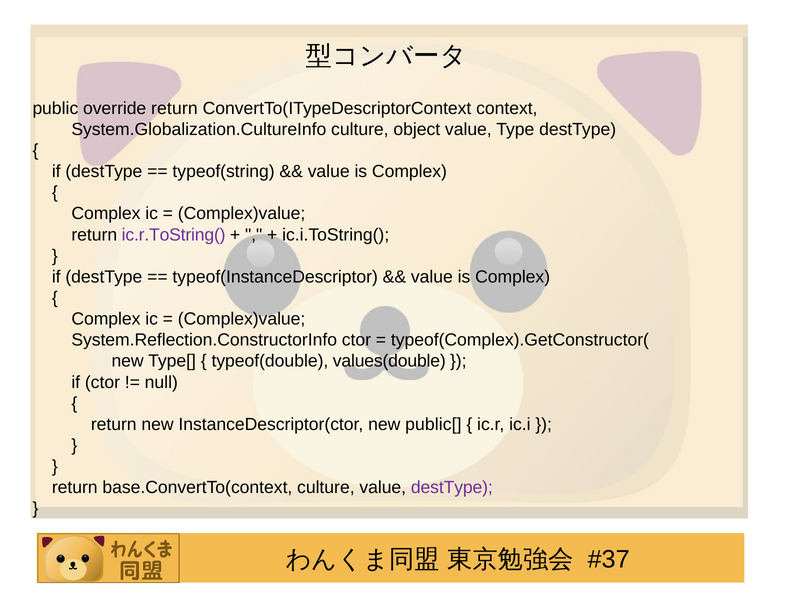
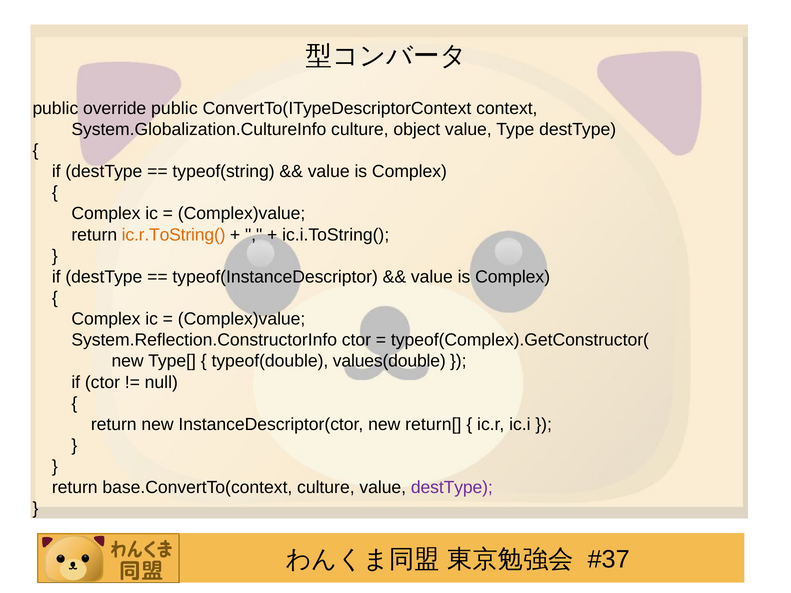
override return: return -> public (174, 108)
ic.r.ToString( colour: purple -> orange (174, 235)
public[: public[ -> return[ (433, 425)
